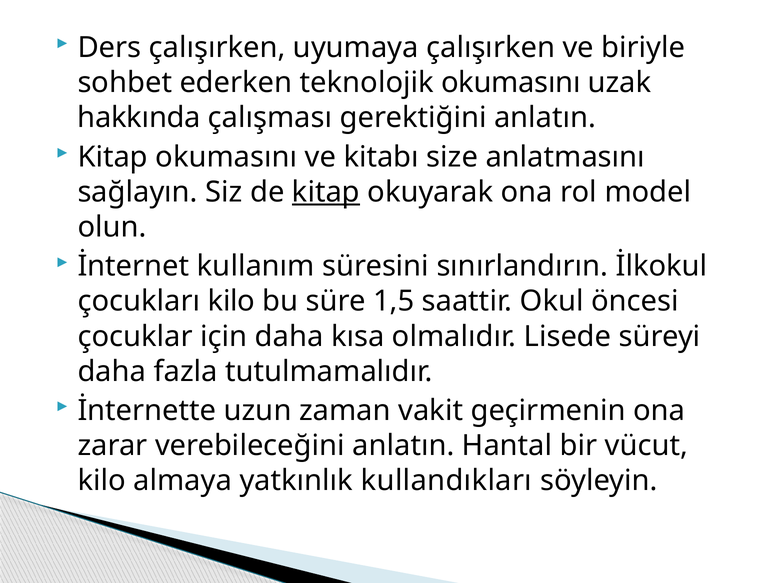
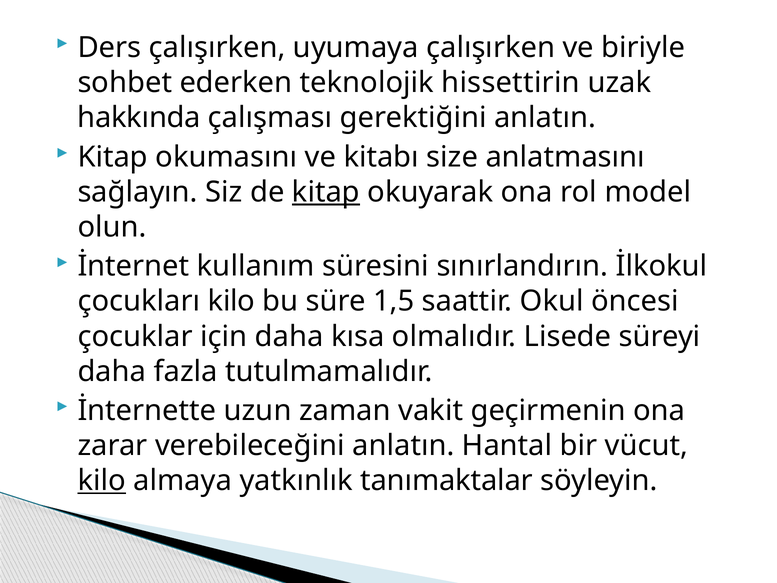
teknolojik okumasını: okumasını -> hissettirin (511, 83)
kilo underline: none -> present (102, 481)
kullandıkları: kullandıkları -> tanımaktalar (447, 481)
